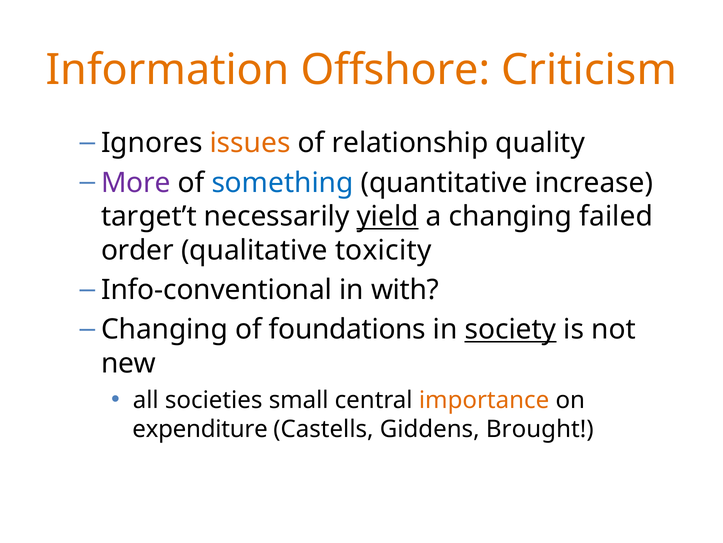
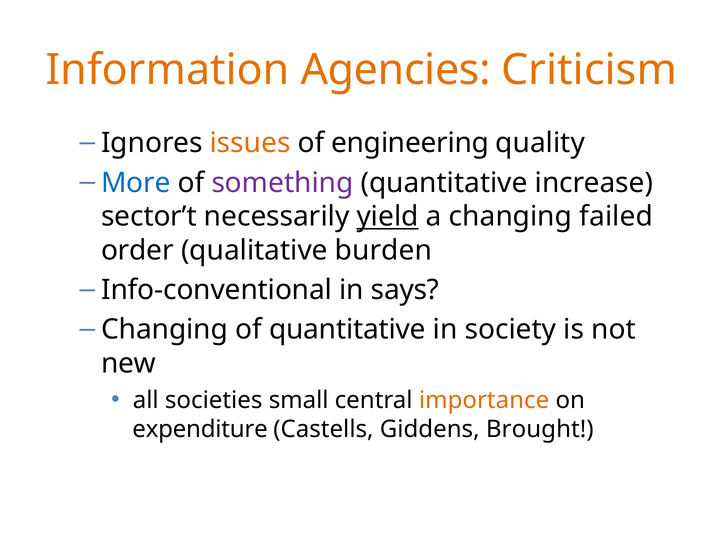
Offshore: Offshore -> Agencies (396, 70)
relationship: relationship -> engineering (410, 143)
More colour: purple -> blue (136, 182)
something colour: blue -> purple (282, 182)
target’t: target’t -> sector’t (149, 216)
toxicity: toxicity -> burden (383, 250)
with: with -> says (405, 290)
of foundations: foundations -> quantitative (347, 329)
society underline: present -> none (511, 329)
